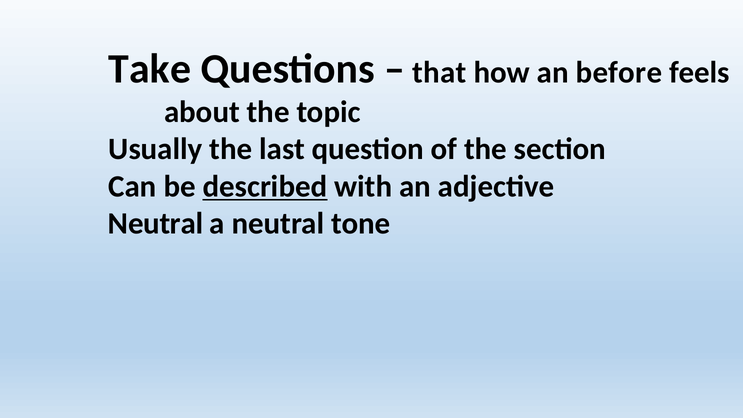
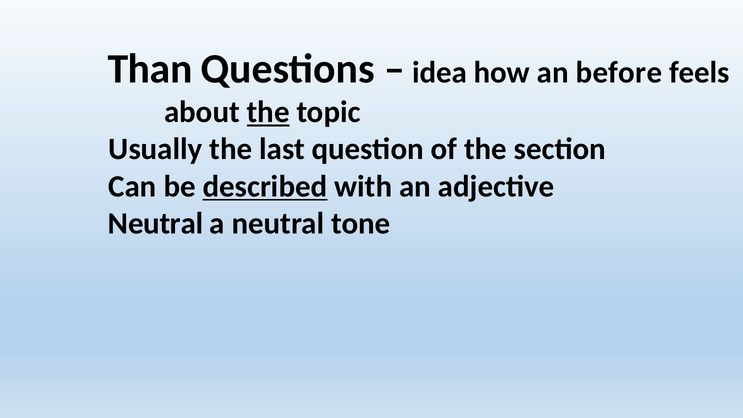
Take: Take -> Than (150, 69)
that: that -> idea (440, 73)
the underline: none -> present (268, 112)
